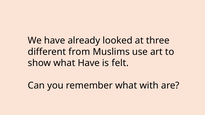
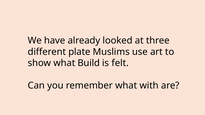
from: from -> plate (79, 52)
what Have: Have -> Build (89, 63)
